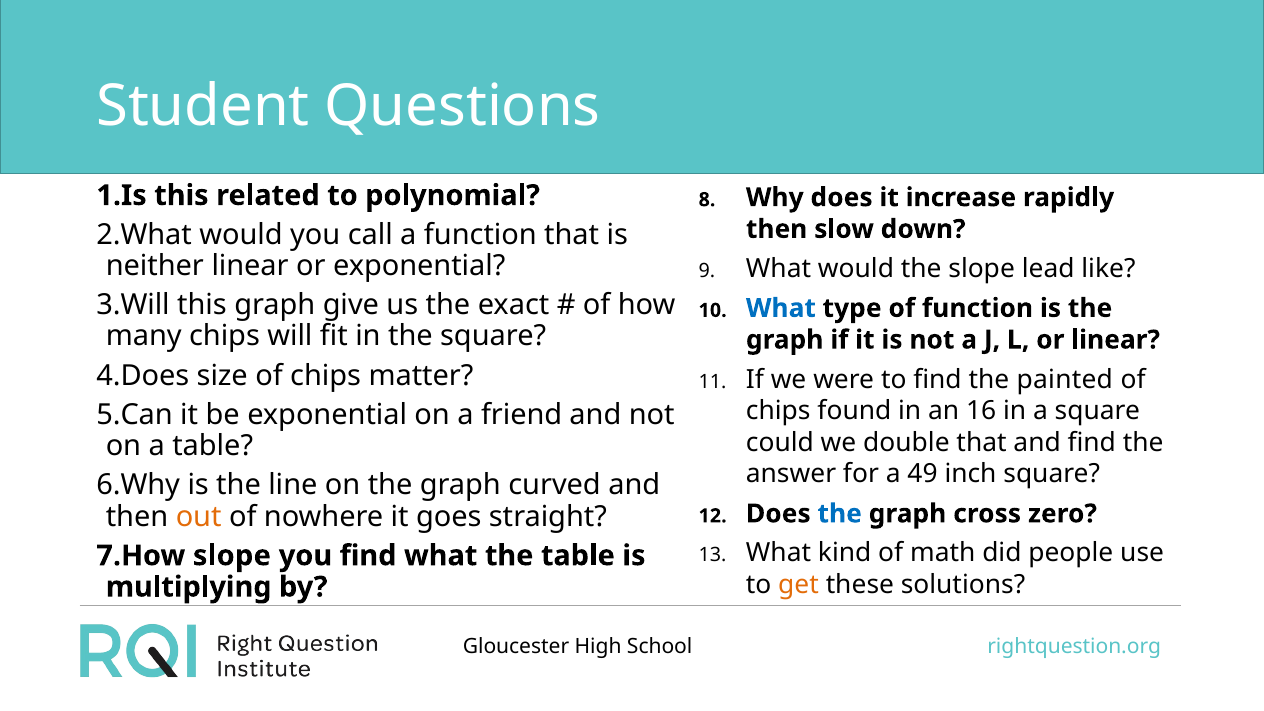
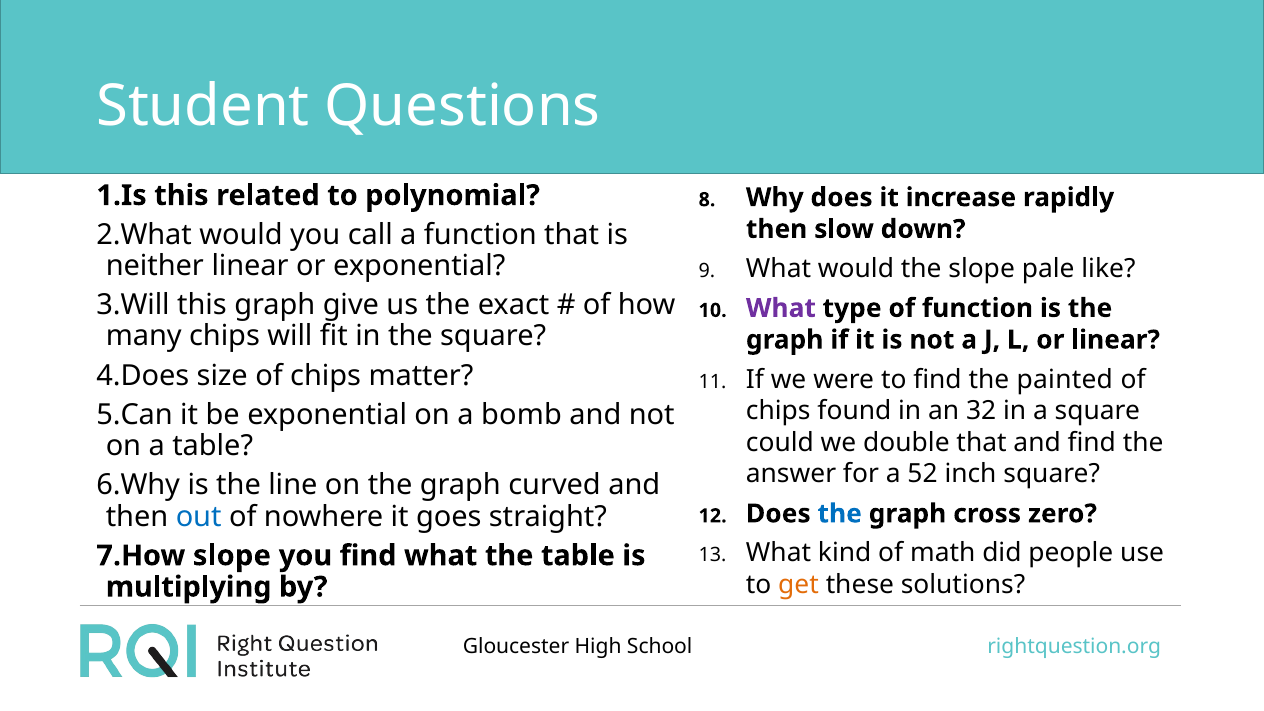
lead: lead -> pale (1048, 269)
What colour: blue -> purple (781, 308)
16: 16 -> 32 (981, 411)
friend: friend -> bomb (521, 415)
49: 49 -> 52 (922, 474)
out colour: orange -> blue (199, 517)
